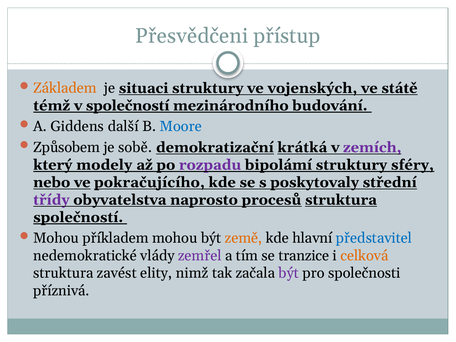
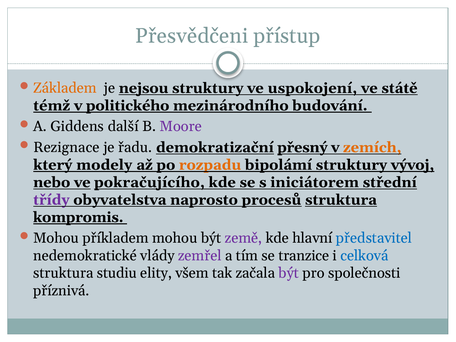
situaci: situaci -> nejsou (144, 88)
vojenských: vojenských -> uspokojení (312, 88)
v společností: společností -> politického (128, 106)
Moore colour: blue -> purple (181, 127)
Způsobem: Způsobem -> Rezignace (66, 147)
sobě: sobě -> řadu (135, 147)
krátká: krátká -> přesný (302, 147)
zemích colour: purple -> orange (372, 147)
rozpadu colour: purple -> orange (210, 165)
sféry: sféry -> vývoj (413, 165)
poskytovaly: poskytovaly -> iniciátorem (315, 182)
společností: společností -> kompromis (78, 217)
země colour: orange -> purple (244, 238)
celková colour: orange -> blue (364, 256)
zavést: zavést -> studiu (117, 273)
nimž: nimž -> všem (192, 273)
